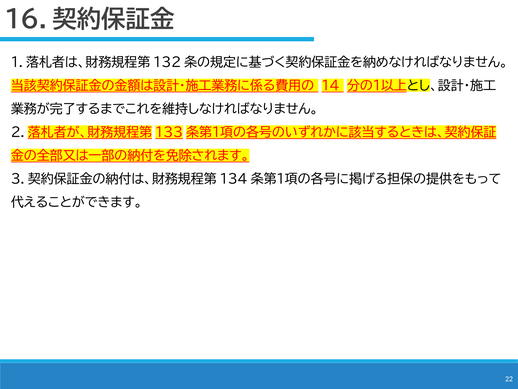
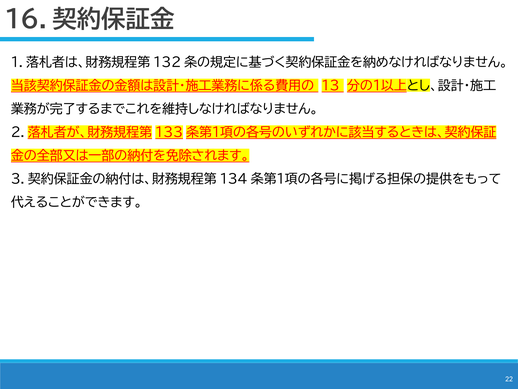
14: 14 -> 13 (331, 86)
